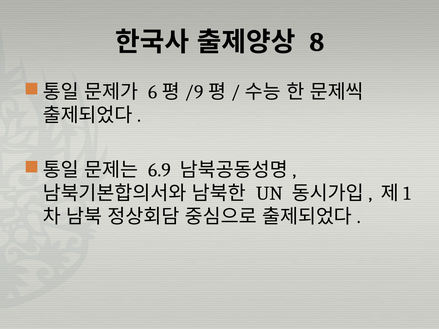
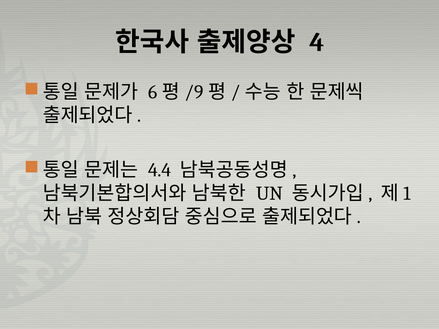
8: 8 -> 4 (317, 42)
6.9: 6.9 -> 4.4 (160, 170)
